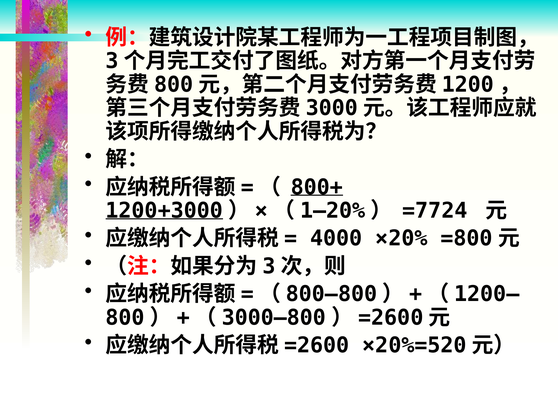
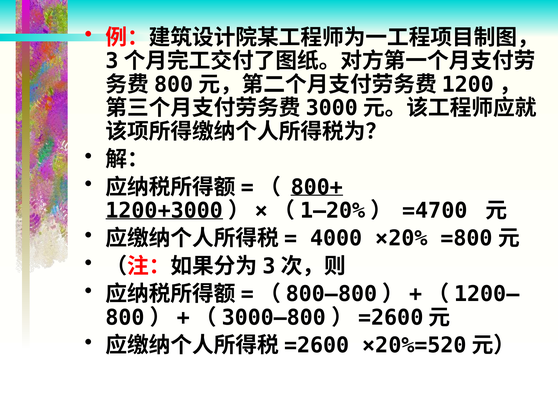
=7724: =7724 -> =4700 (435, 210)
